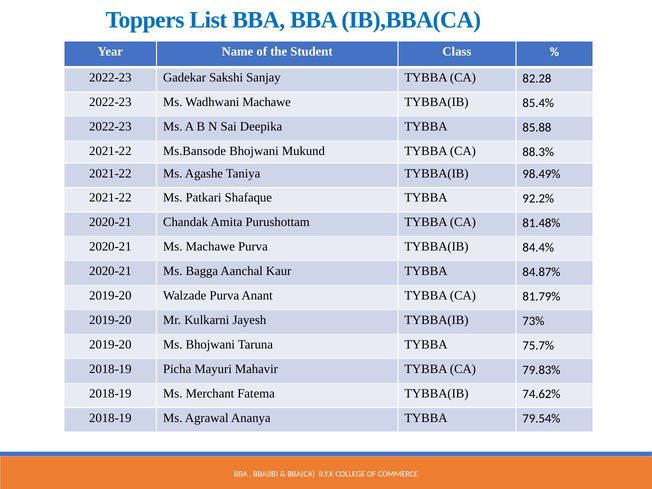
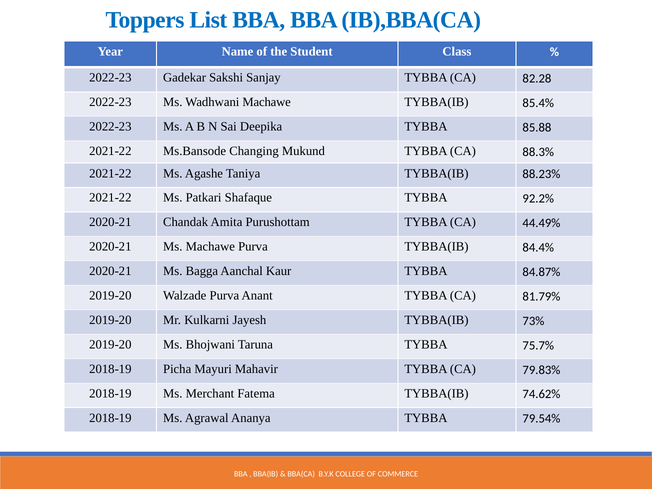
Ms.Bansode Bhojwani: Bhojwani -> Changing (254, 151)
98.49%: 98.49% -> 88.23% (541, 174)
81.48%: 81.48% -> 44.49% (541, 223)
